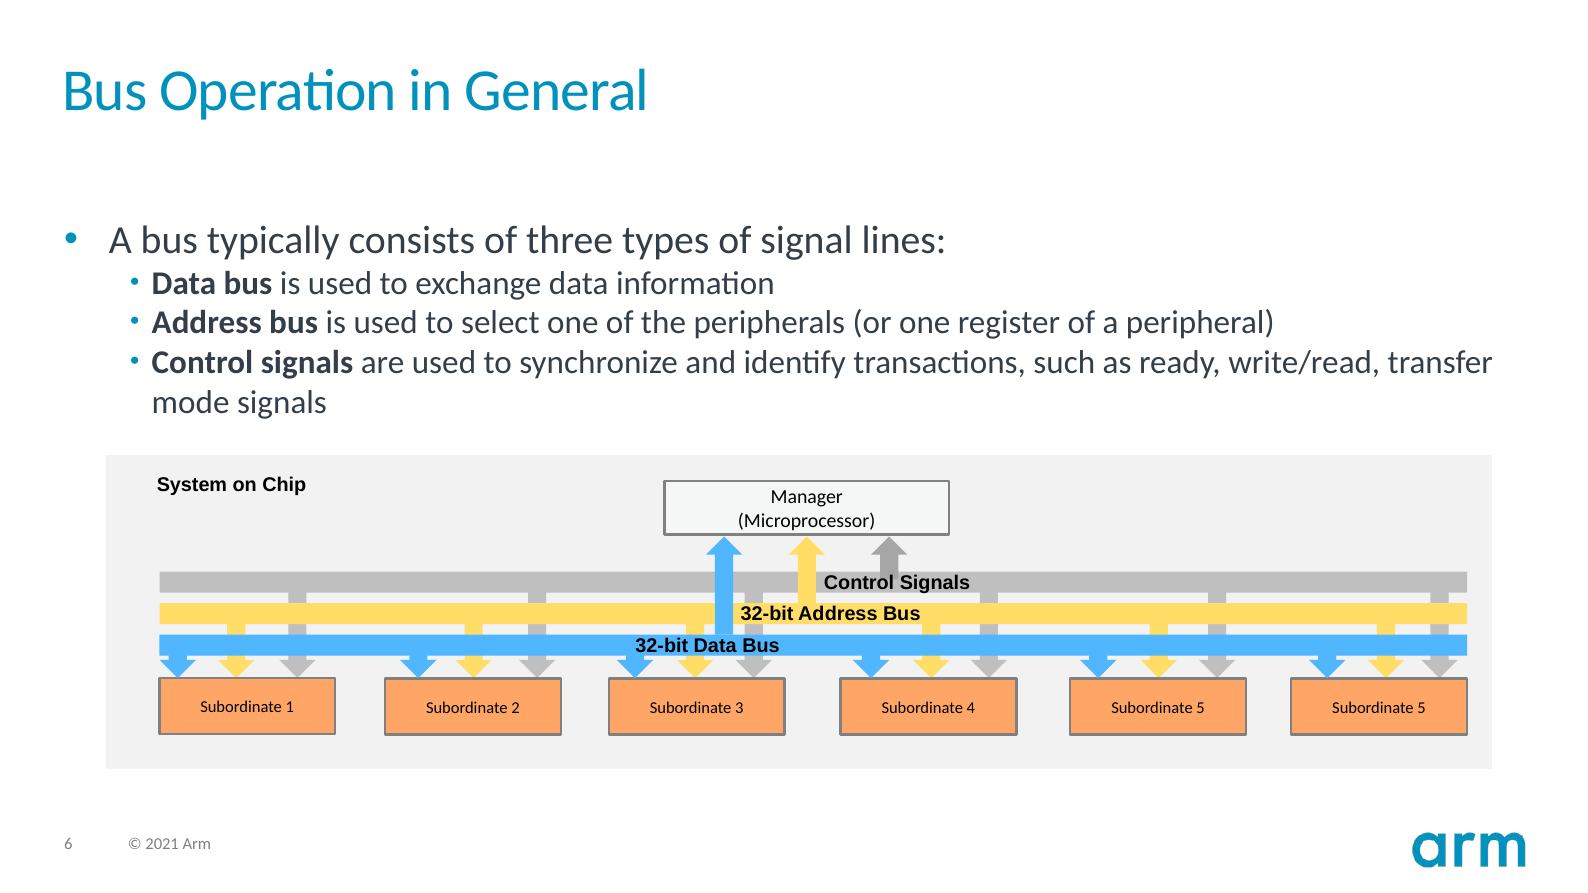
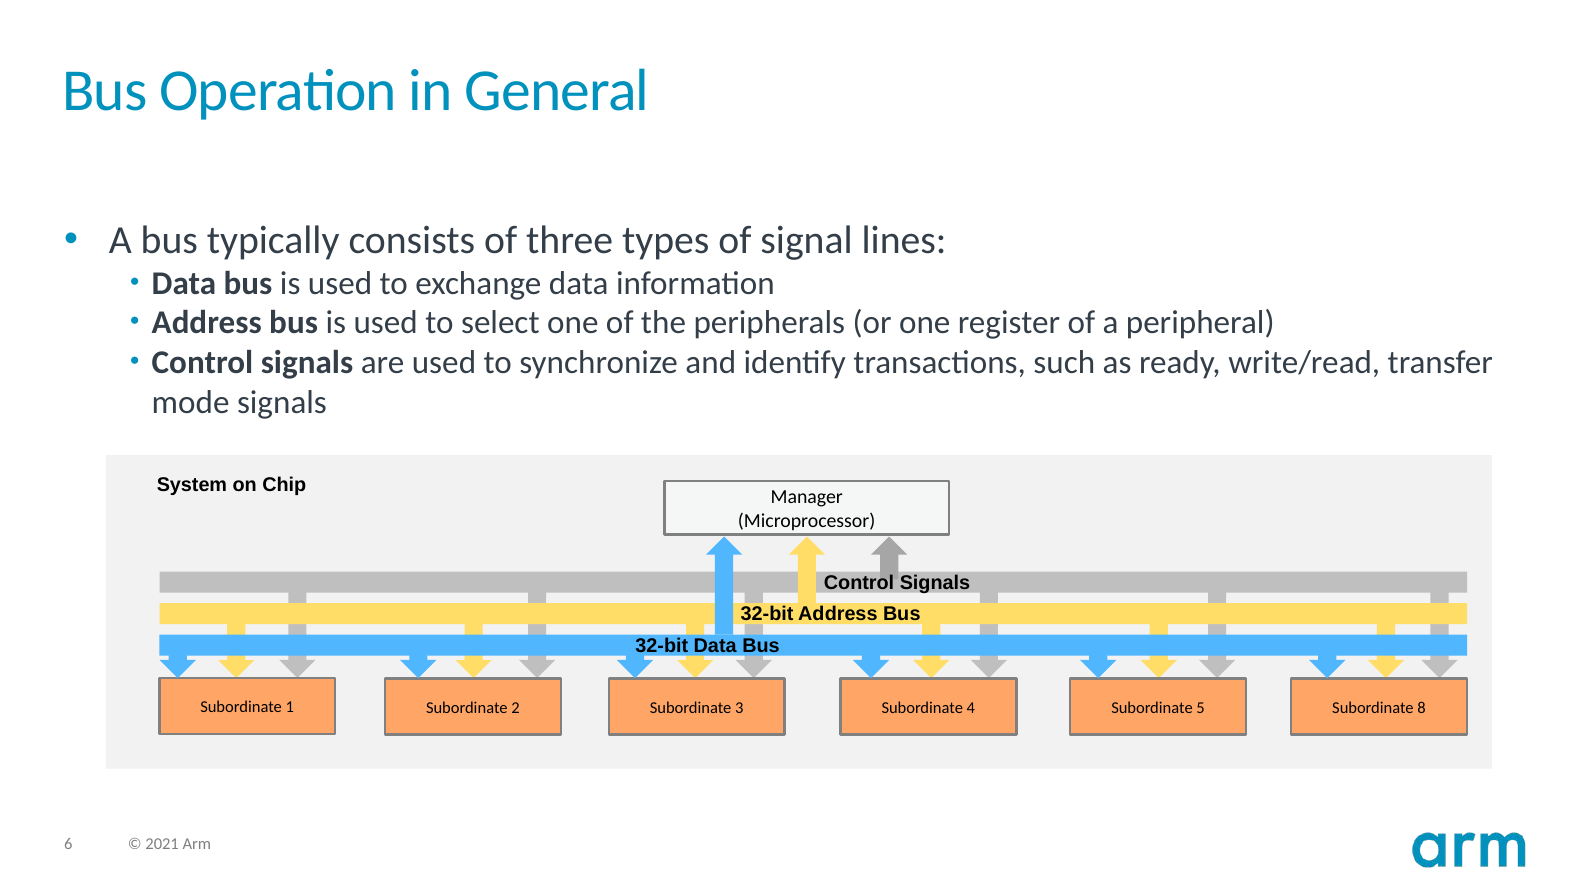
1 Subordinate 5: 5 -> 8 (1422, 708)
